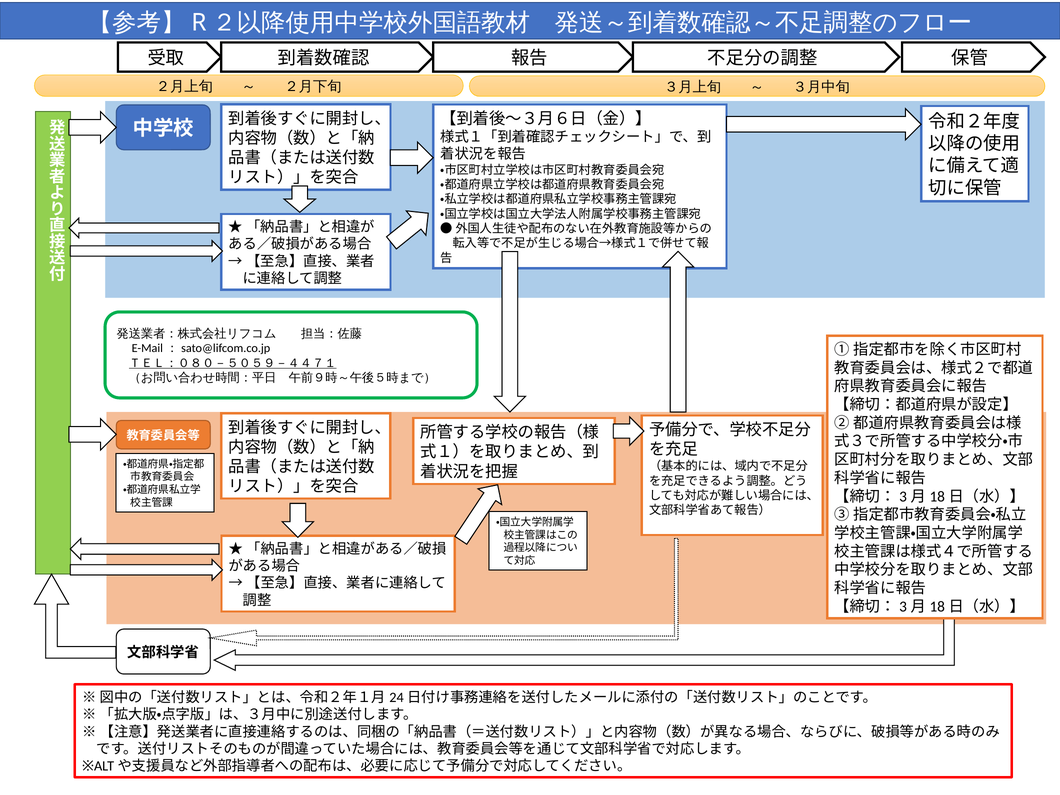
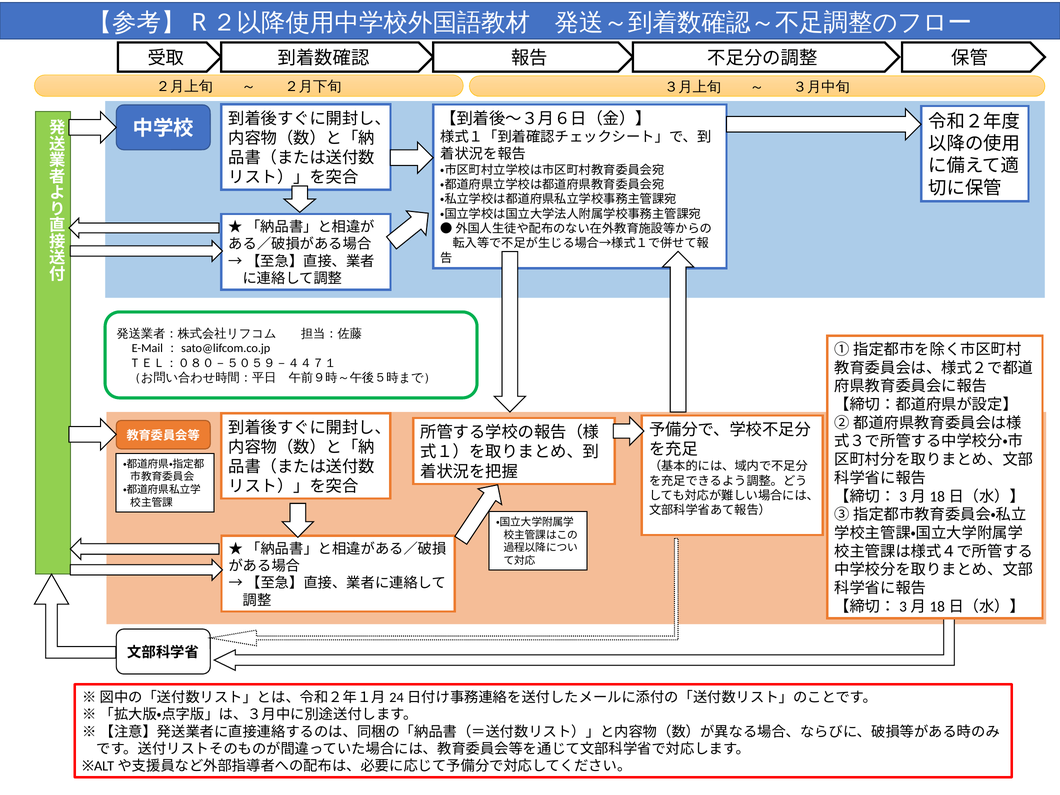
ＴＥＬ：０８０－５０５９－４４７１ underline: present -> none (233, 363)
